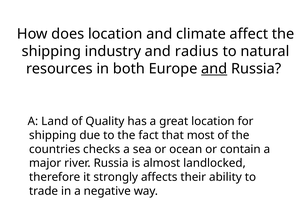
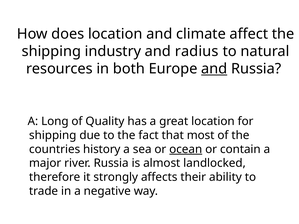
Land: Land -> Long (55, 121)
checks: checks -> history (102, 149)
ocean underline: none -> present (186, 149)
